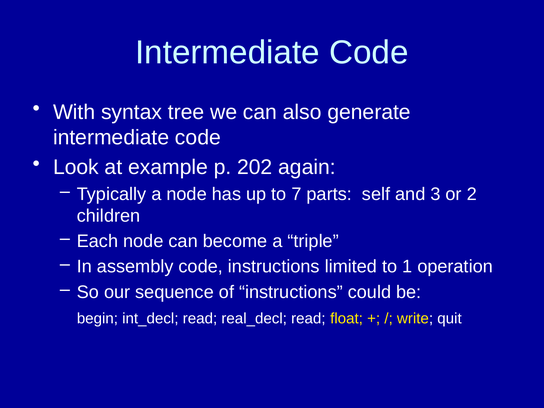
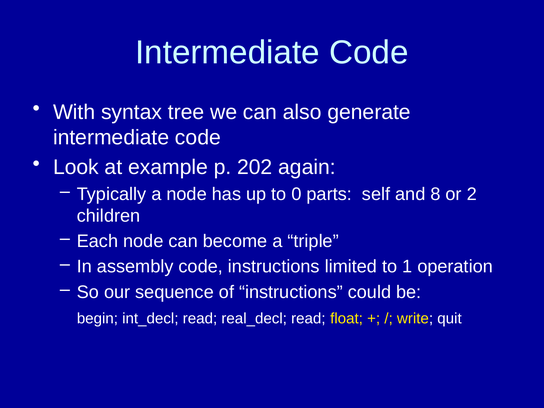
7: 7 -> 0 (297, 194)
3: 3 -> 8 (435, 194)
